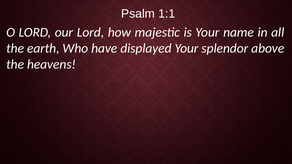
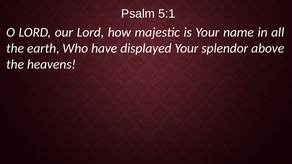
1:1: 1:1 -> 5:1 (167, 14)
